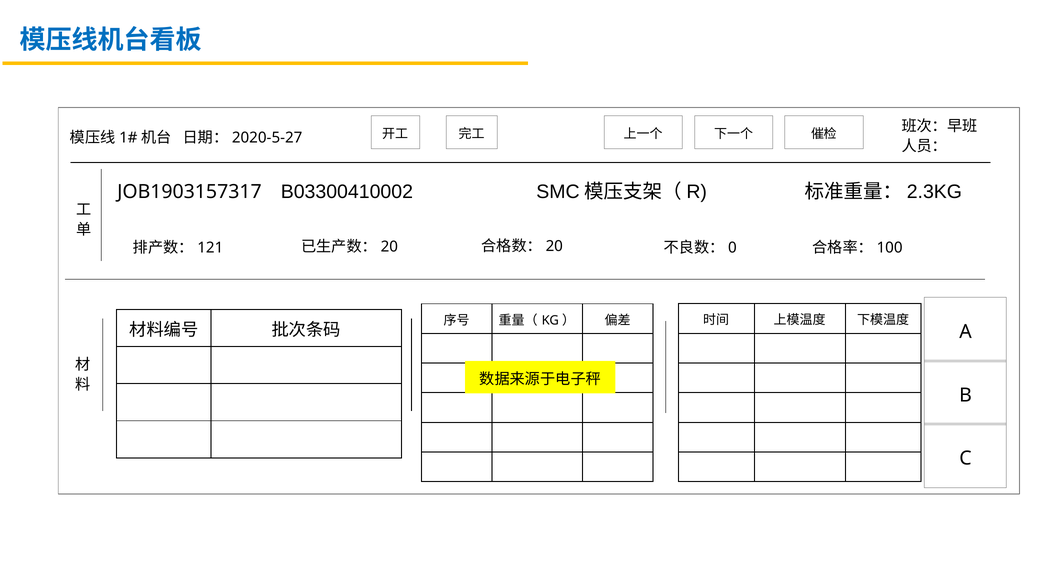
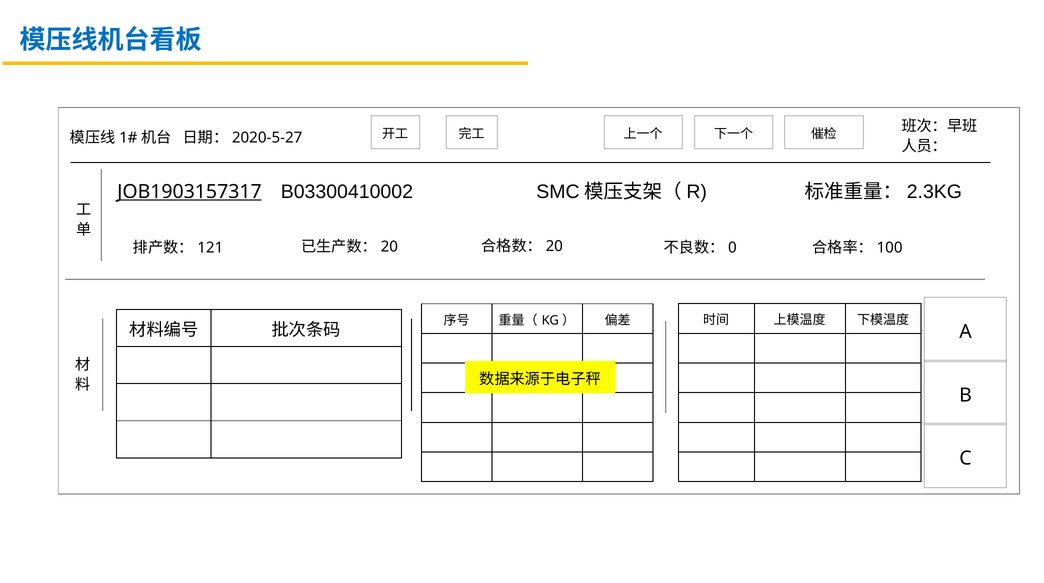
JOB1903157317 underline: none -> present (189, 192)
